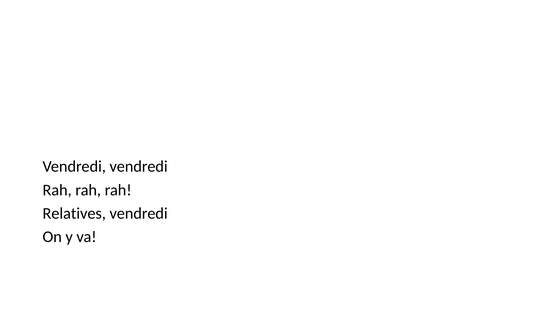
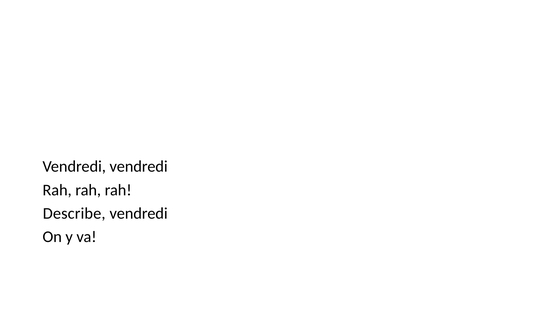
Relatives: Relatives -> Describe (74, 213)
